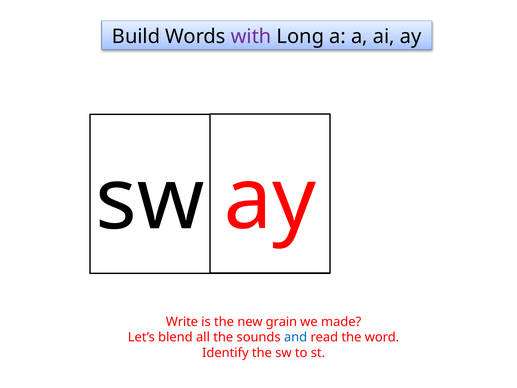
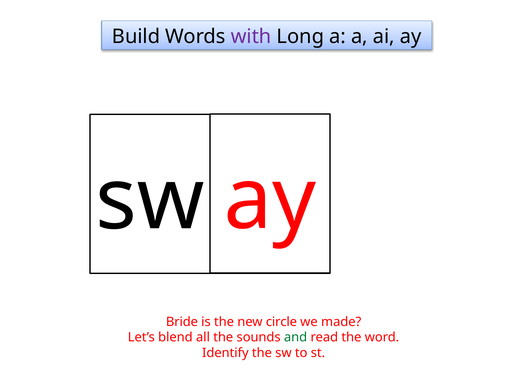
Write: Write -> Bride (182, 322)
grain: grain -> circle (281, 322)
and colour: blue -> green (296, 337)
